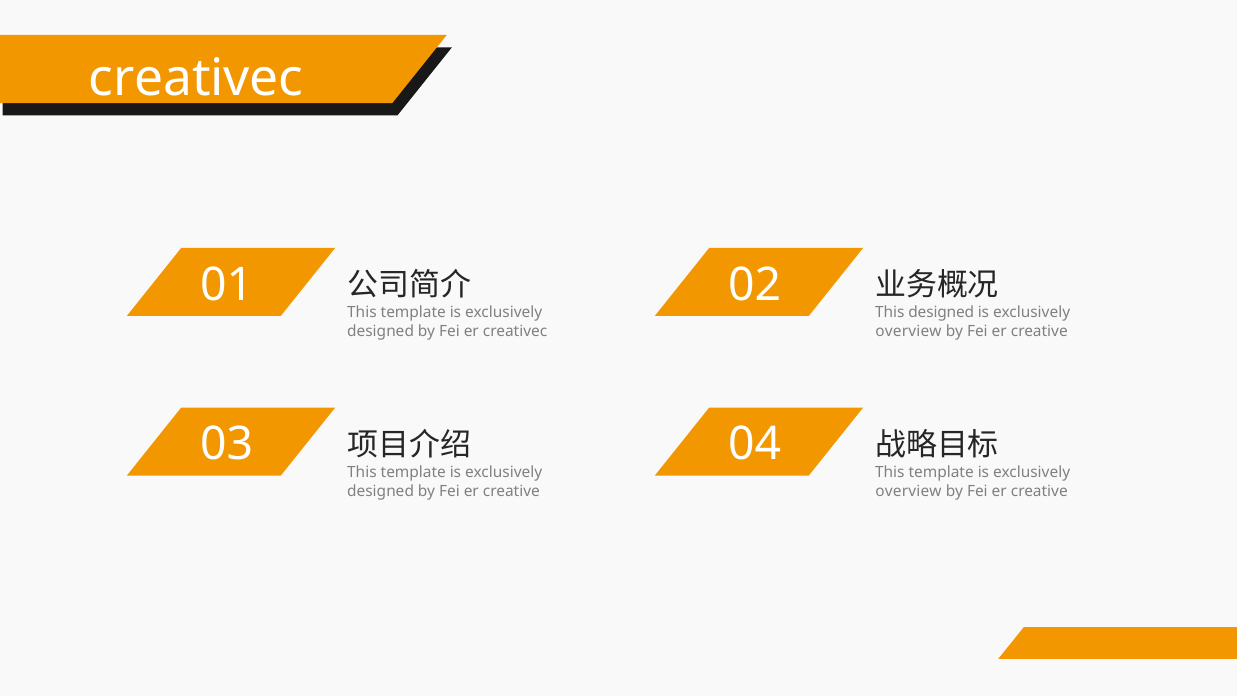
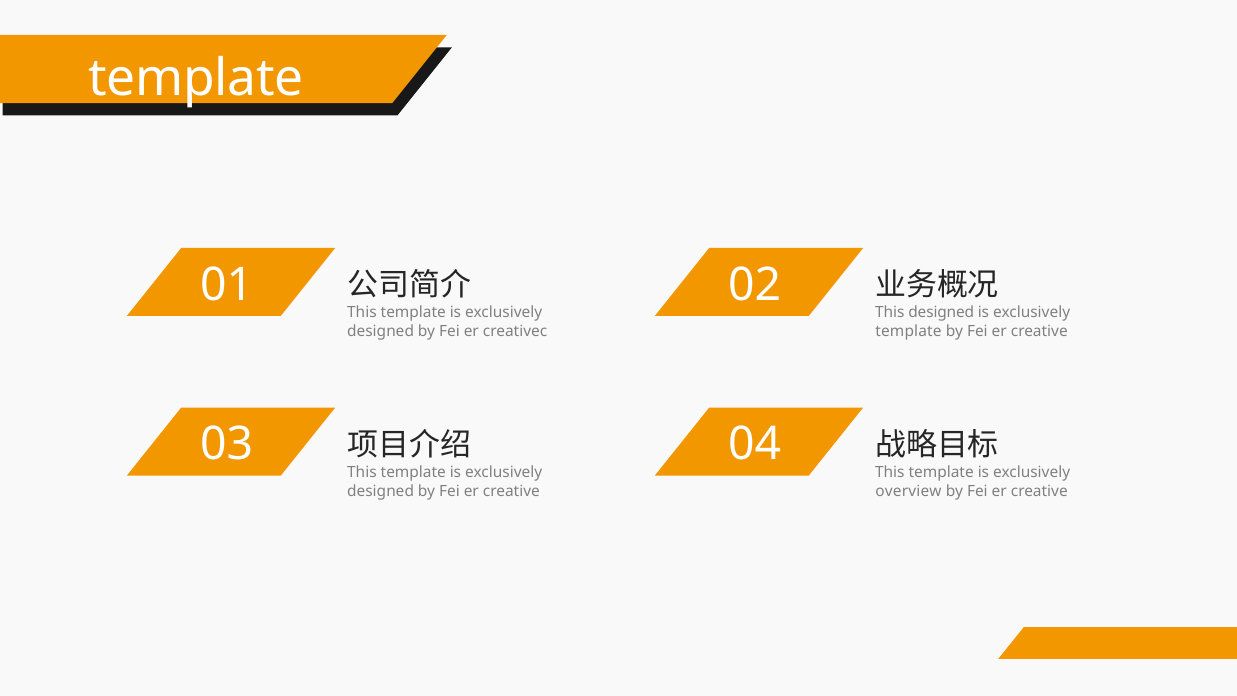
creativec: creativec -> template (196, 78)
overview: overview -> template (908, 331)
